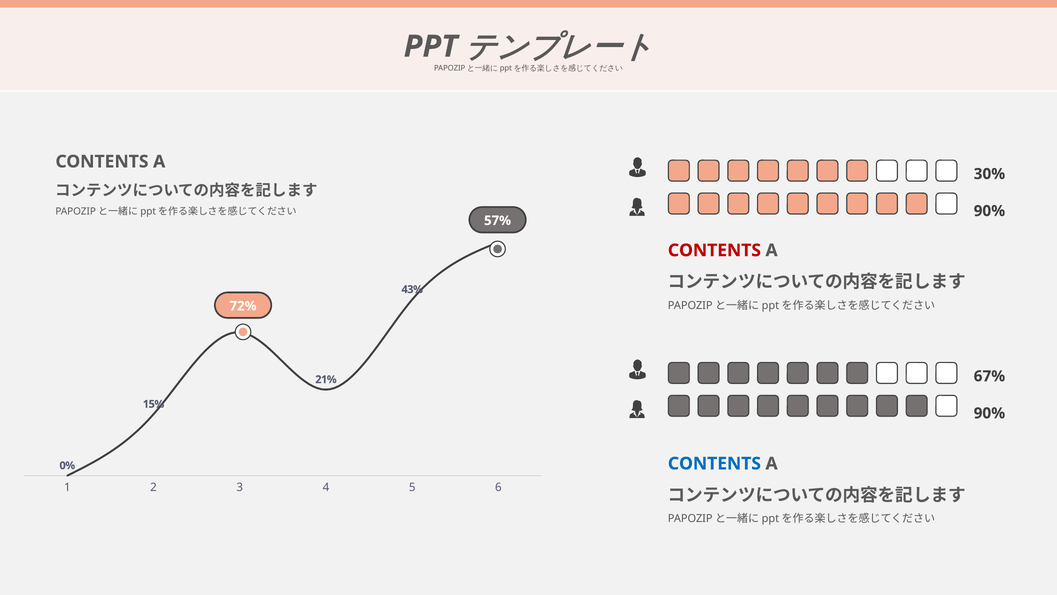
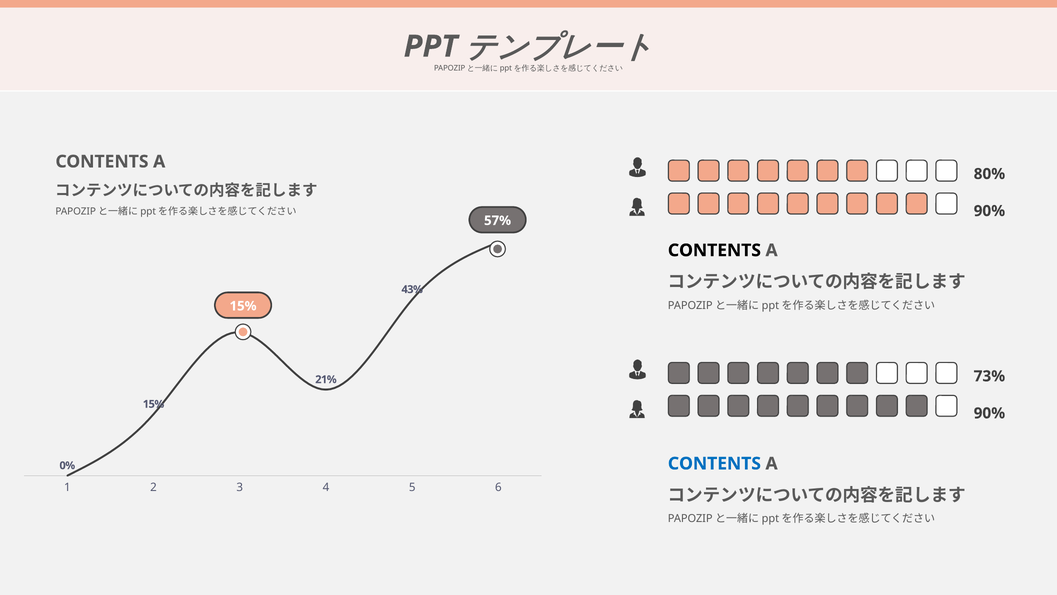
30%: 30% -> 80% (989, 174)
CONTENTS colour: red -> black (714, 250)
72%: 72% -> 15% (243, 306)
67%: 67% -> 73% (989, 376)
